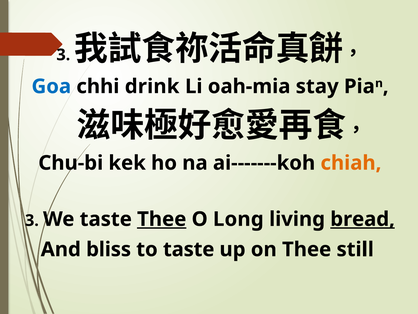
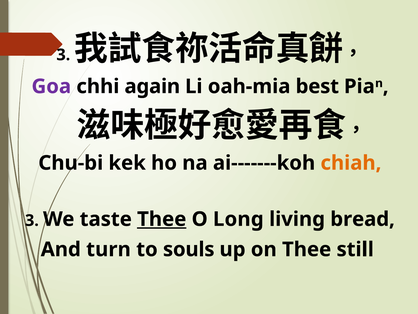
Goa colour: blue -> purple (51, 86)
drink: drink -> again (152, 86)
stay: stay -> best (317, 86)
bread underline: present -> none (363, 219)
bliss: bliss -> turn (108, 249)
to taste: taste -> souls (189, 249)
